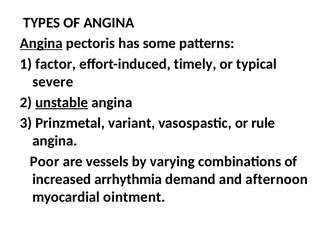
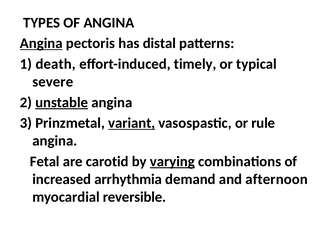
some: some -> distal (159, 43)
factor: factor -> death (56, 64)
variant underline: none -> present (132, 123)
Poor: Poor -> Fetal (45, 161)
vessels: vessels -> carotid (107, 161)
varying underline: none -> present (172, 161)
ointment: ointment -> reversible (134, 197)
